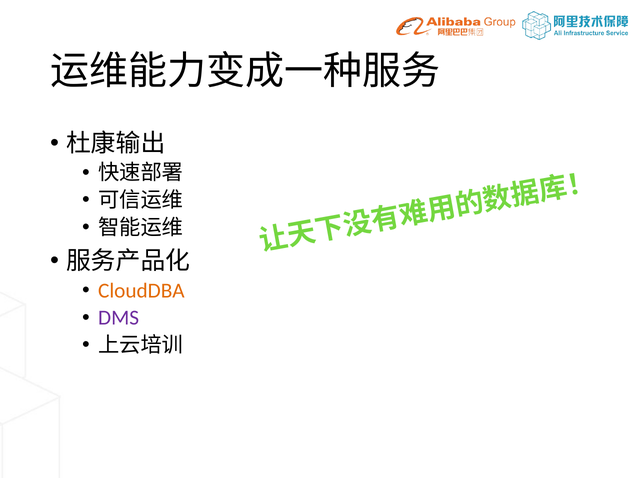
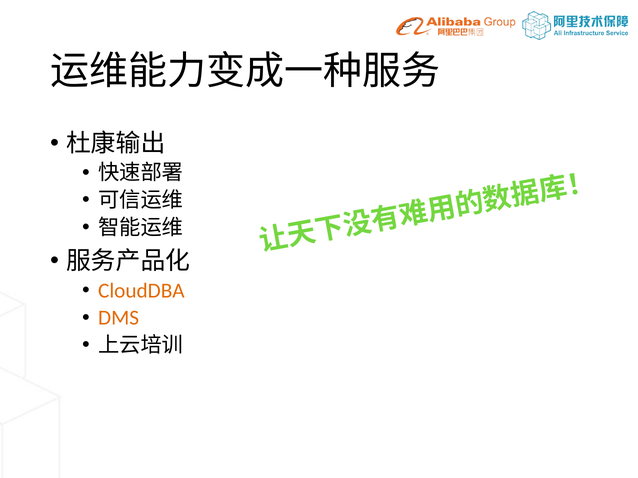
DMS colour: purple -> orange (119, 318)
